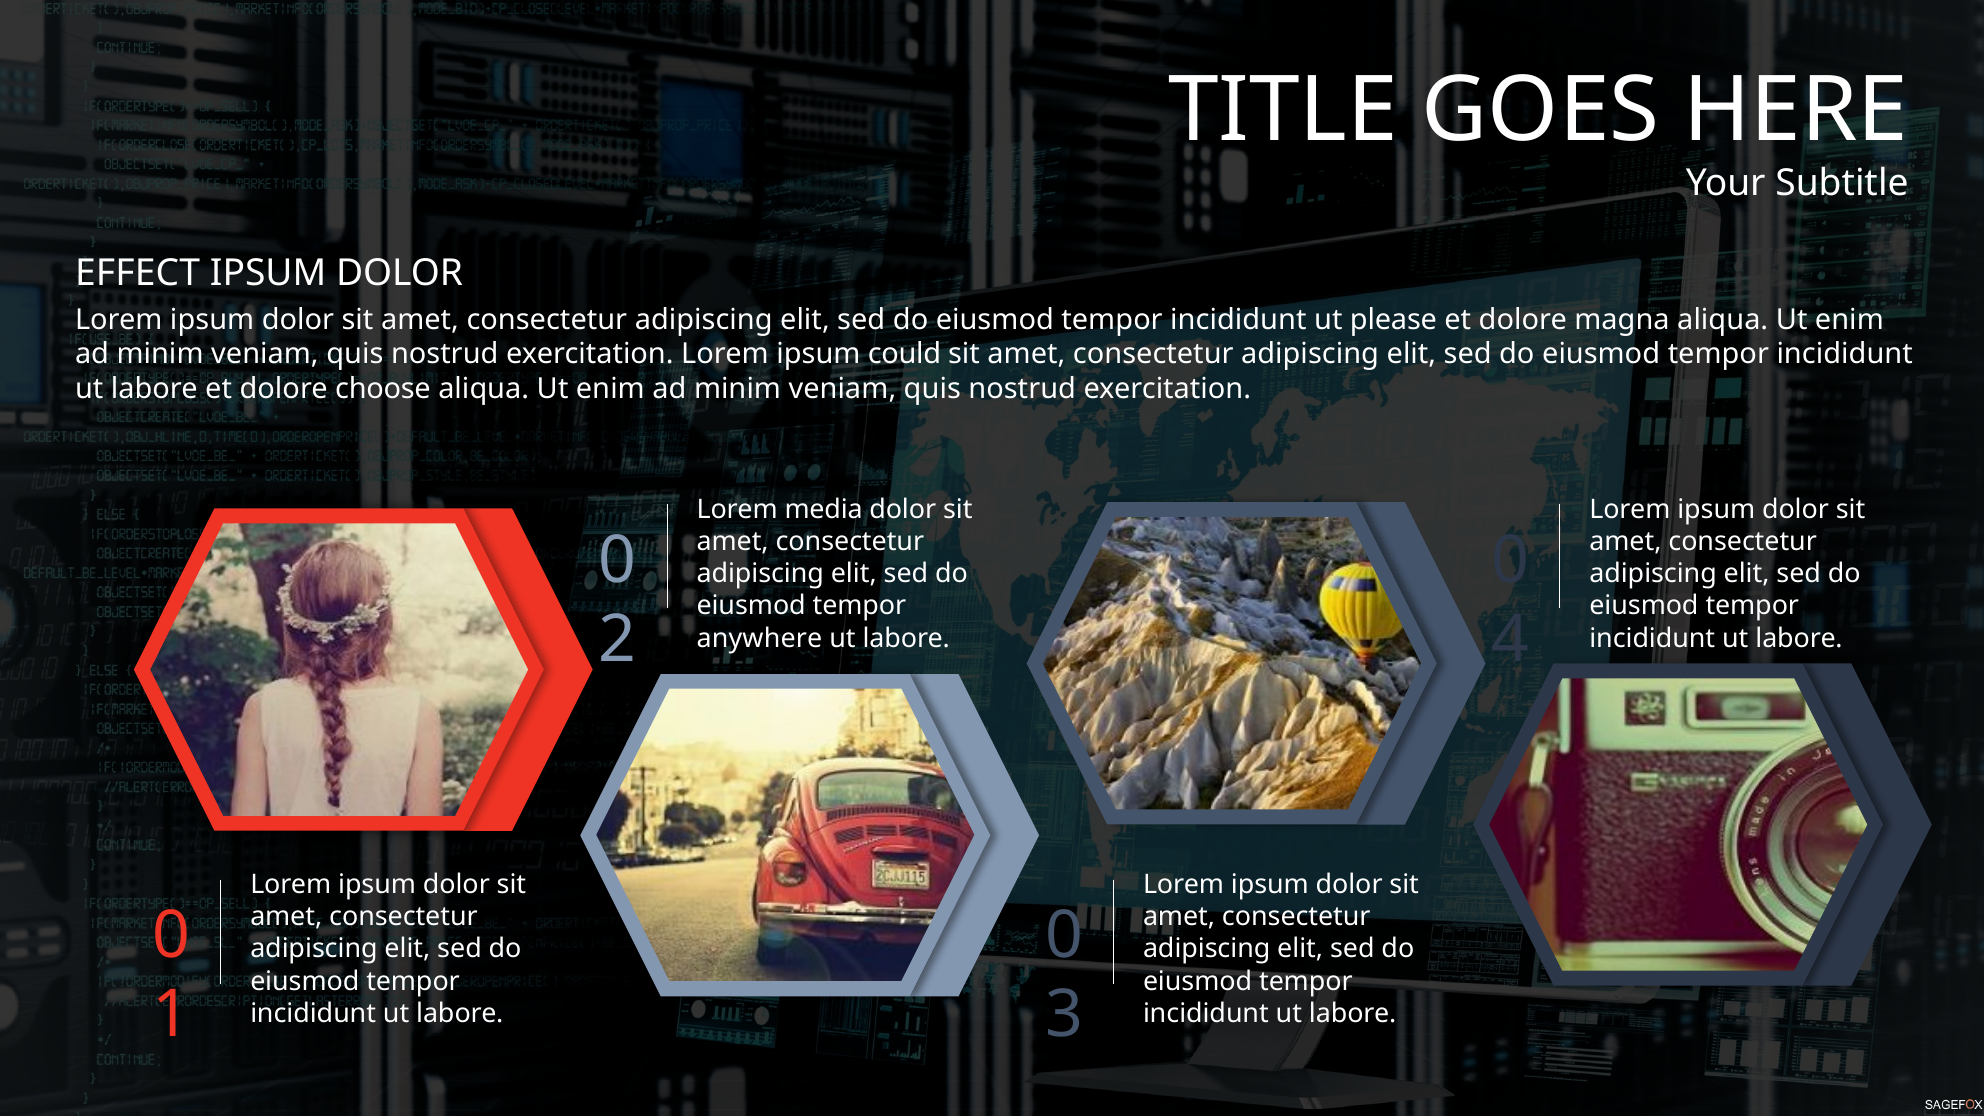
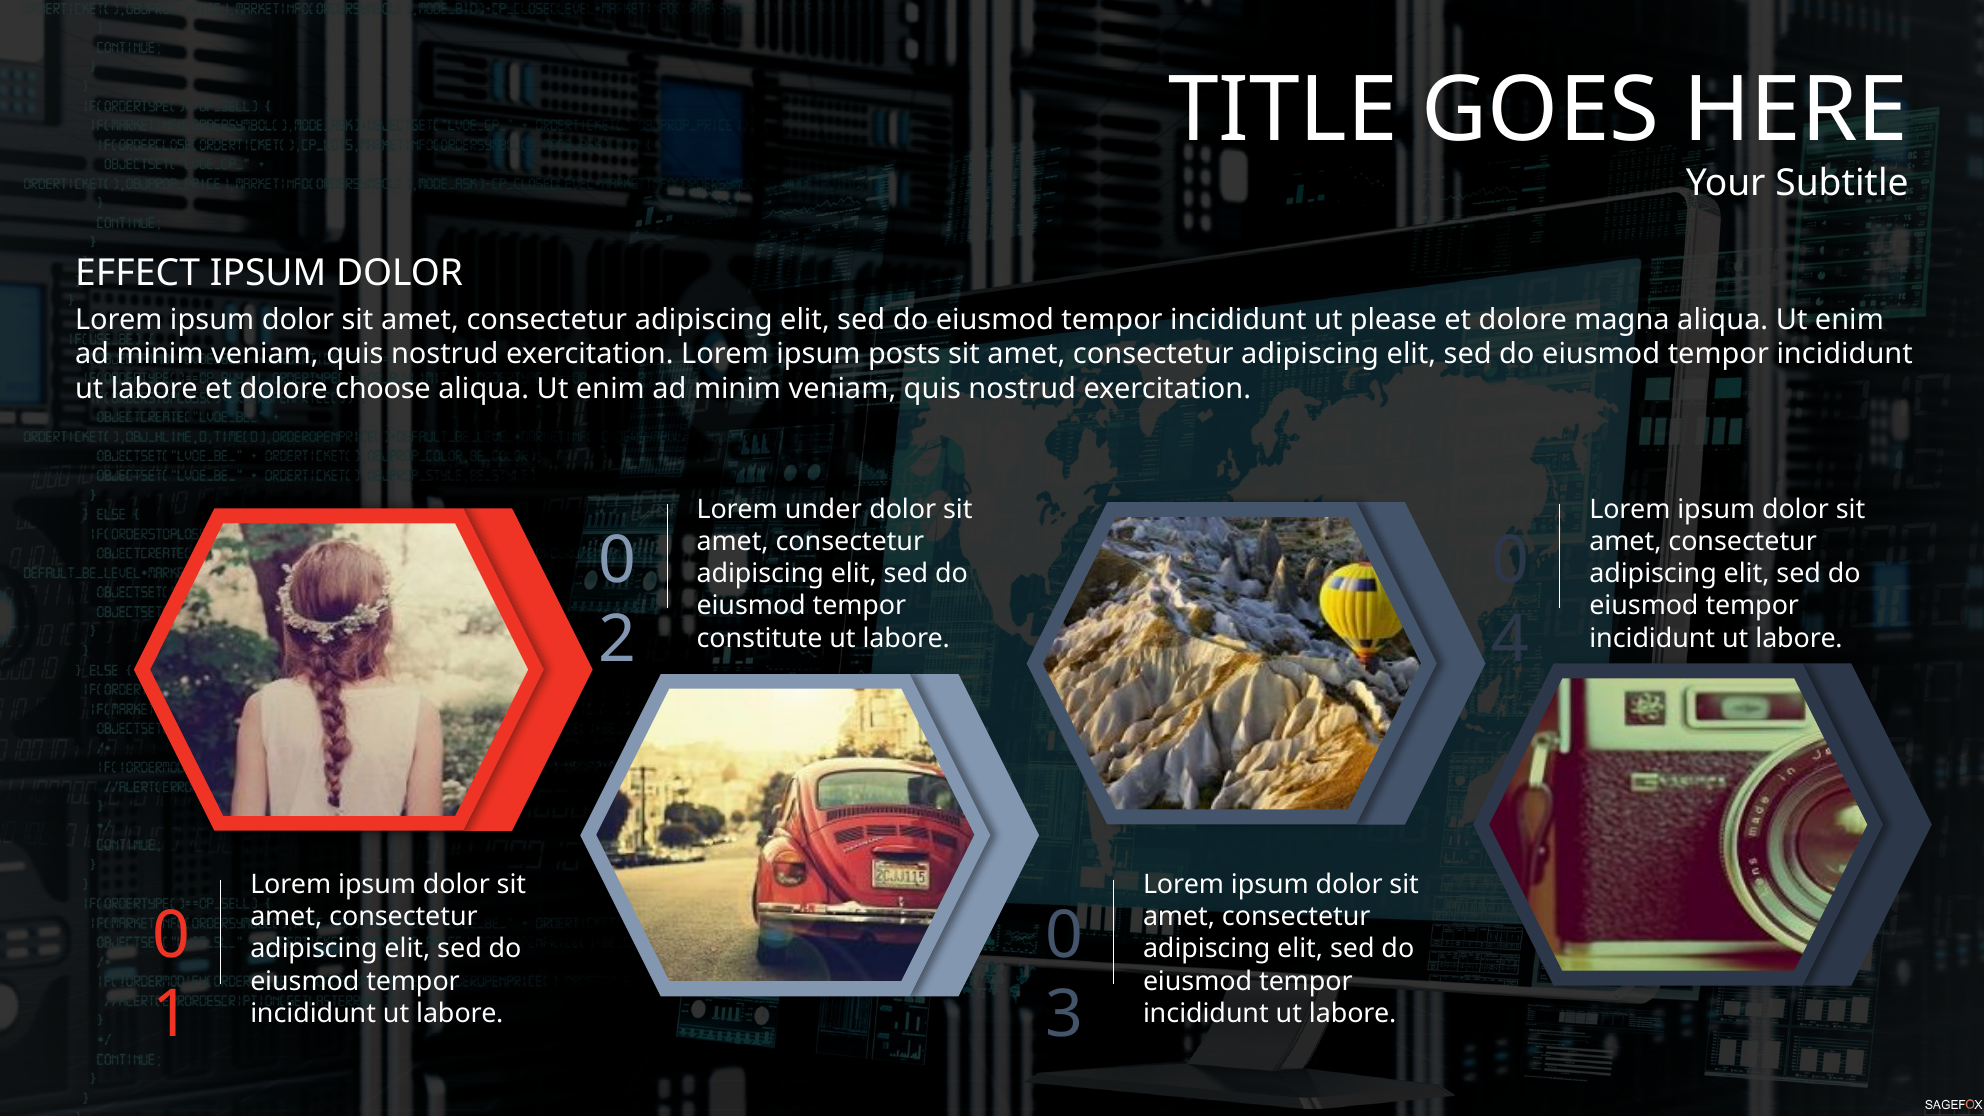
could: could -> posts (904, 354)
media: media -> under (823, 509)
anywhere: anywhere -> constitute (760, 638)
